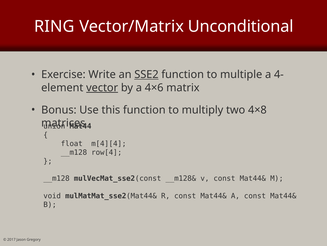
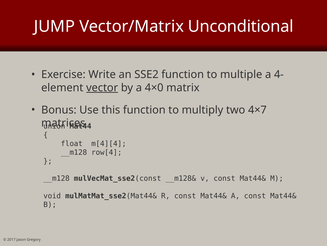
RING: RING -> JUMP (54, 26)
SSE2 underline: present -> none (146, 74)
4×6: 4×6 -> 4×0 (154, 87)
4×8: 4×8 -> 4×7 (257, 110)
